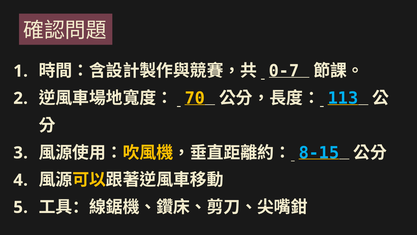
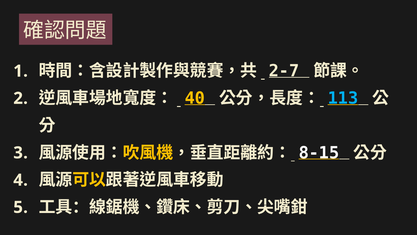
0-7: 0-7 -> 2-7 (284, 71)
70: 70 -> 40 (195, 98)
8-15 colour: light blue -> white (319, 153)
